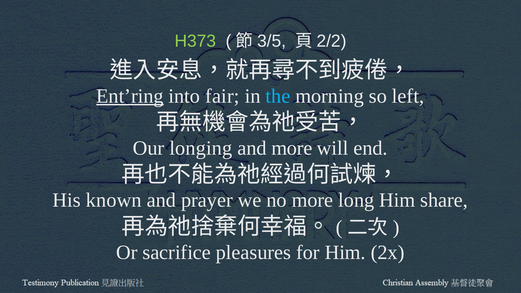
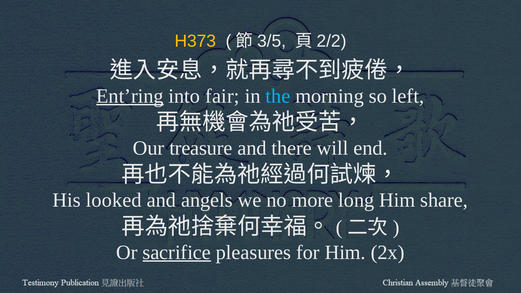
H373 colour: light green -> yellow (195, 41)
longing: longing -> treasure (201, 148)
and more: more -> there (292, 148)
known: known -> looked (114, 200)
prayer: prayer -> angels (207, 200)
sacrifice underline: none -> present (177, 252)
